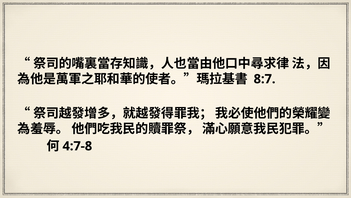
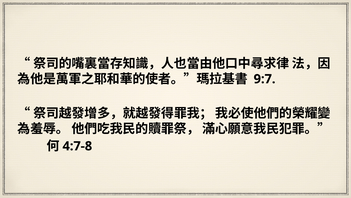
8:7: 8:7 -> 9:7 (265, 79)
